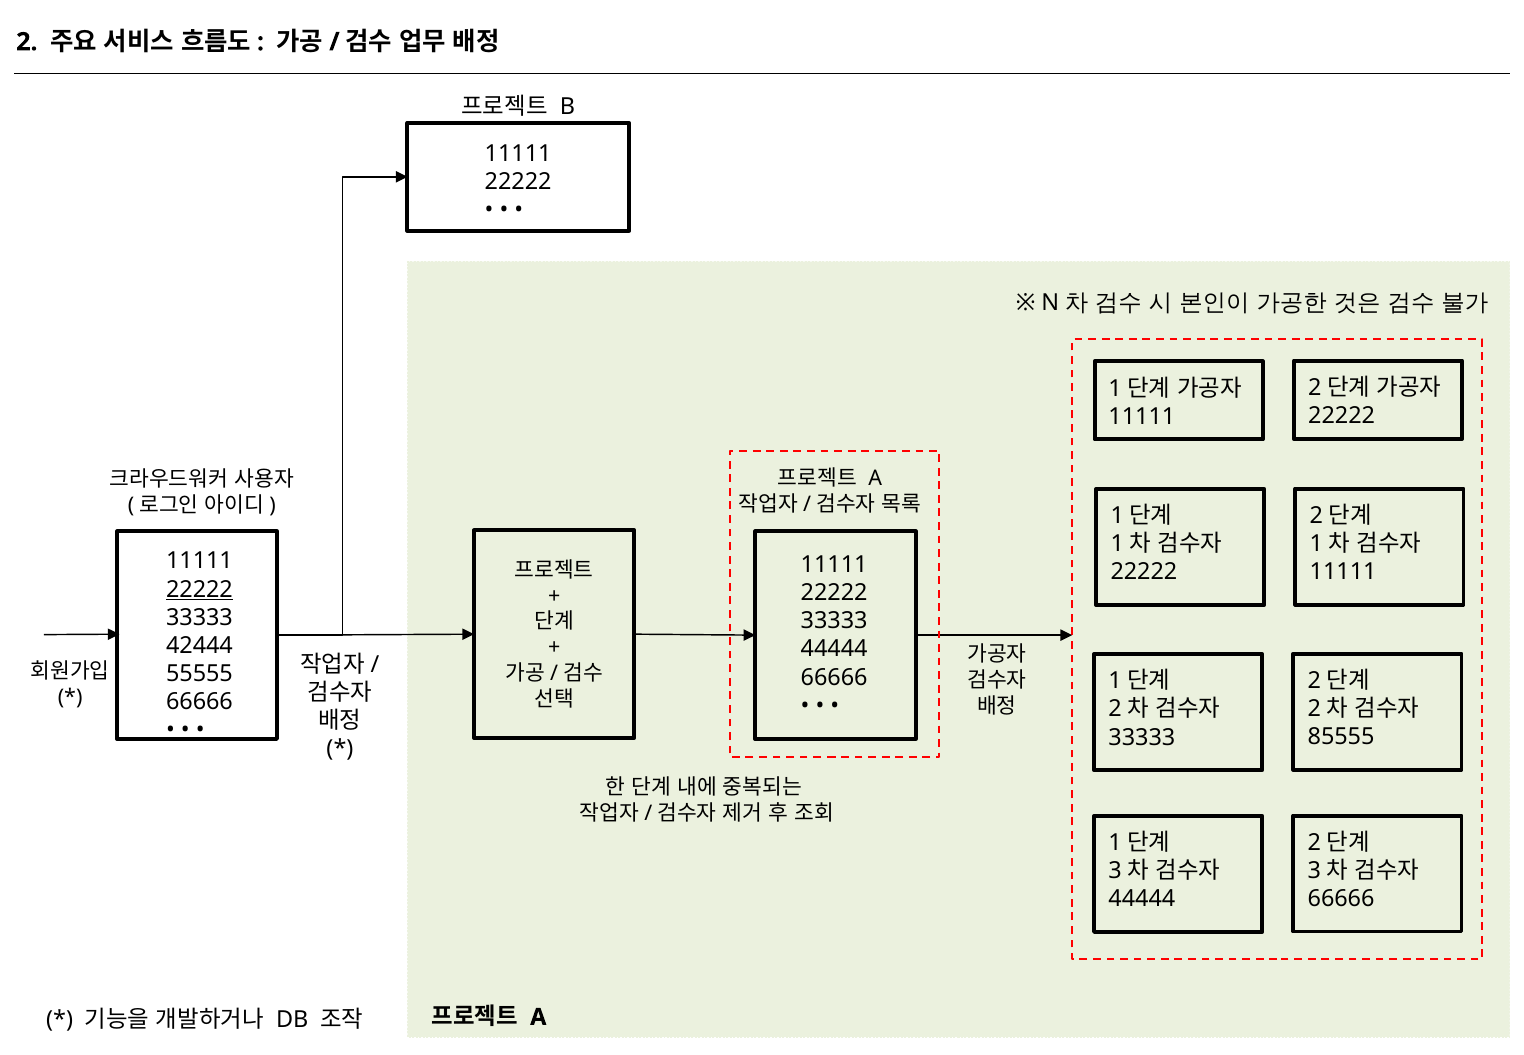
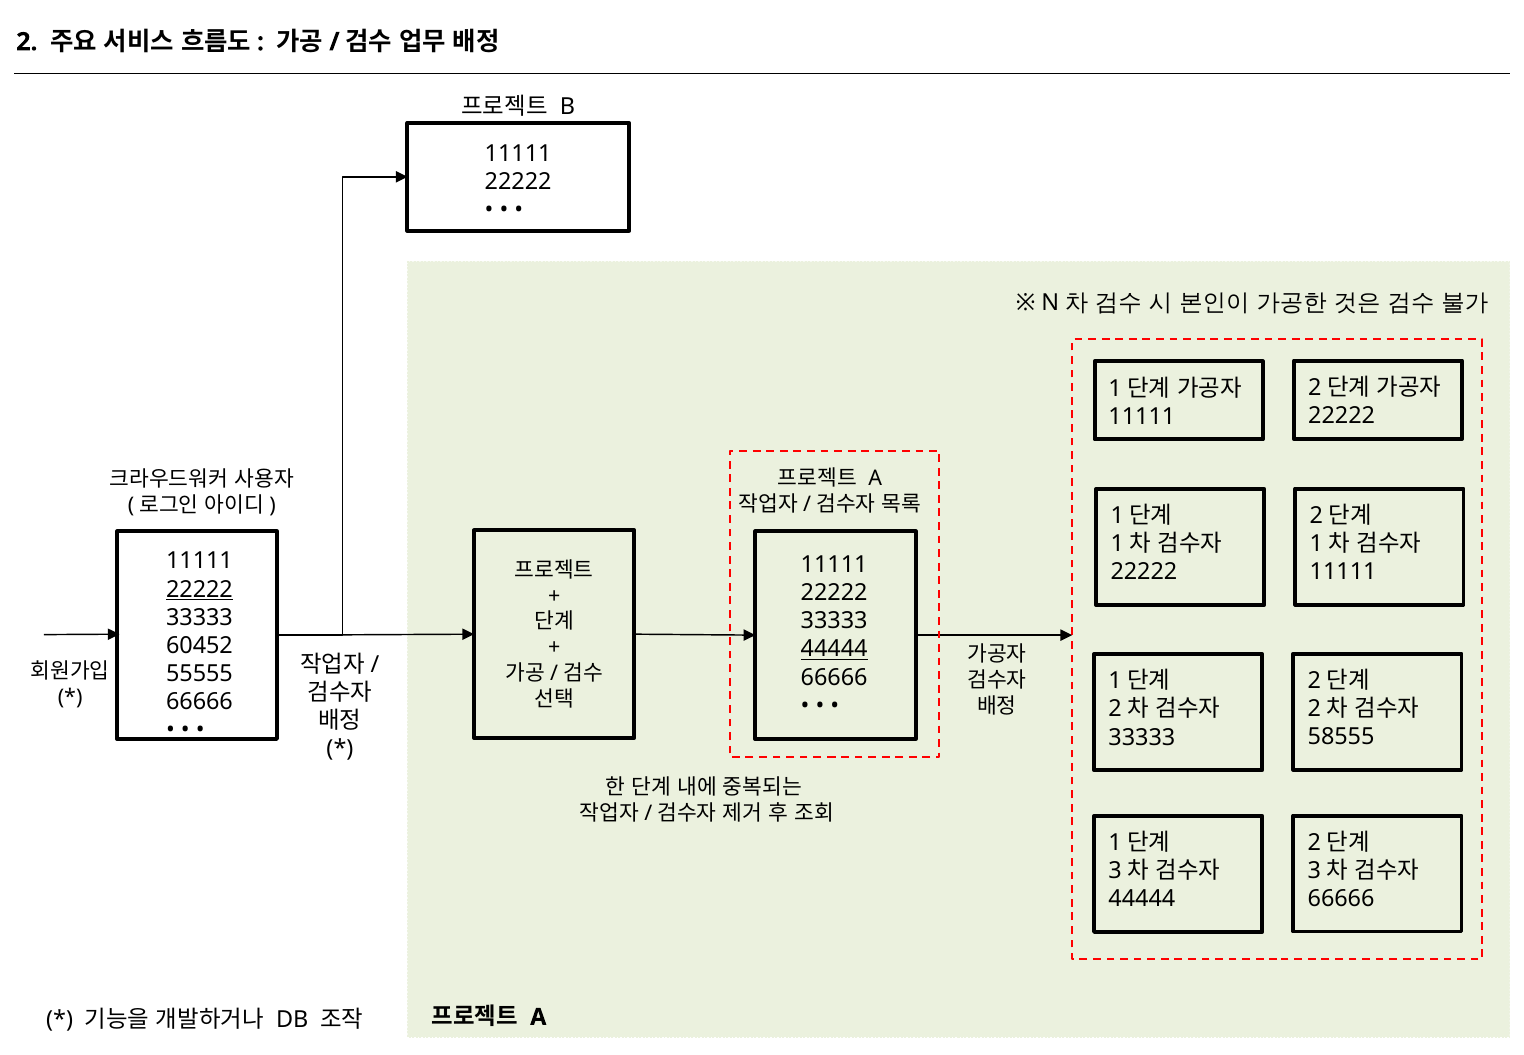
42444: 42444 -> 60452 (199, 646)
44444 underline: none -> present (834, 649)
85555: 85555 -> 58555 (1341, 737)
